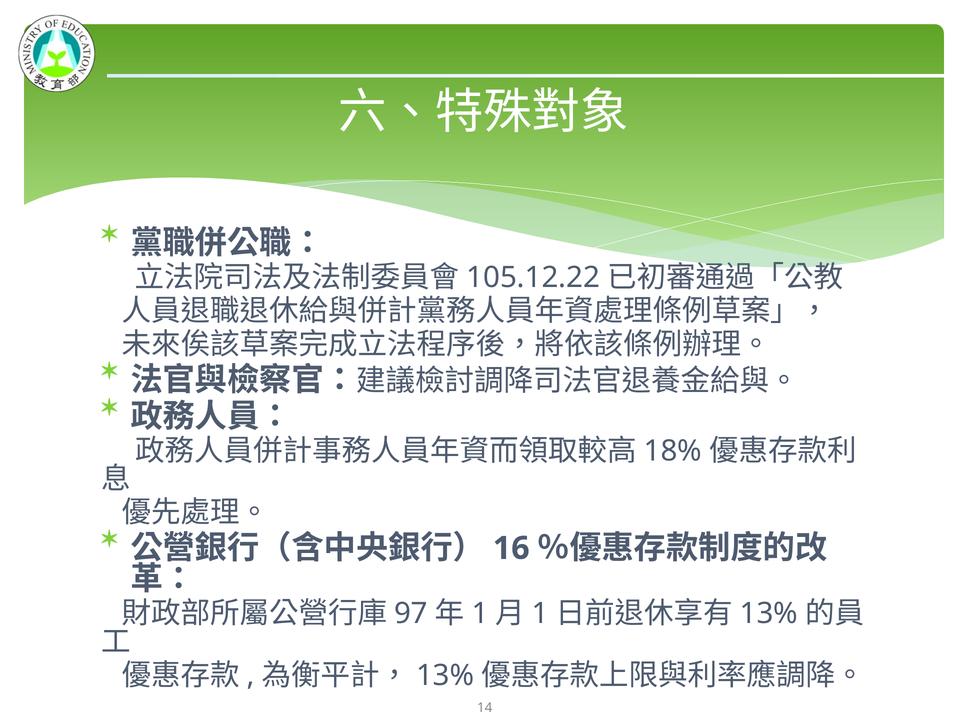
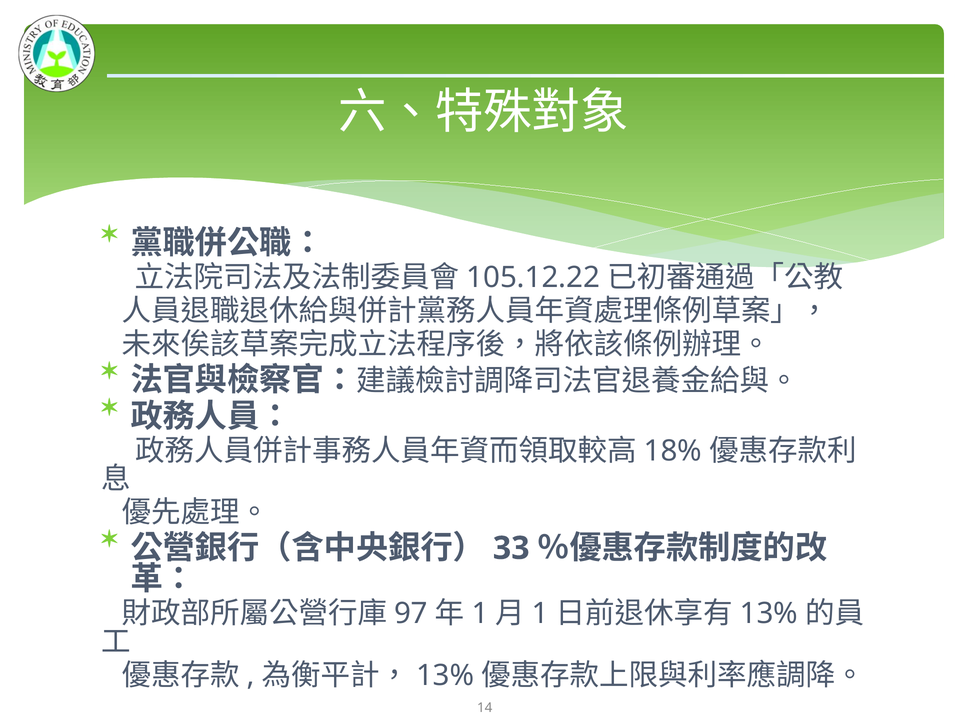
16: 16 -> 33 (511, 548)
